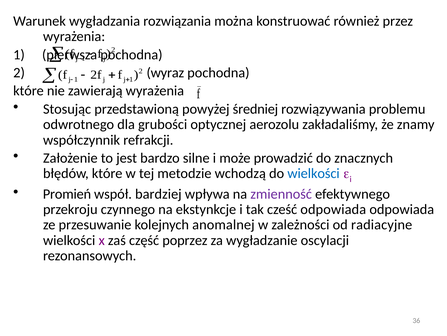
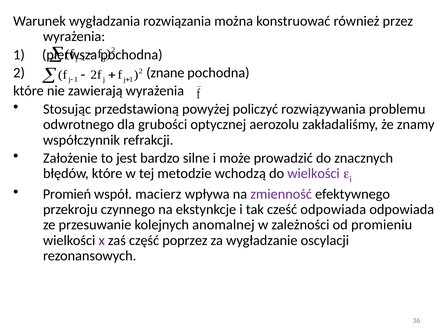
wyraz: wyraz -> znane (165, 73)
średniej: średniej -> policzyć (255, 109)
wielkości colour: blue -> purple (314, 173)
bardziej: bardziej -> macierz (158, 194)
radiacyjne: radiacyjne -> promieniu (382, 224)
